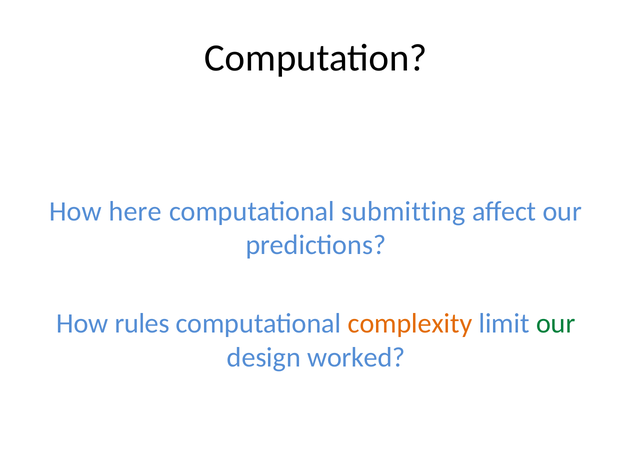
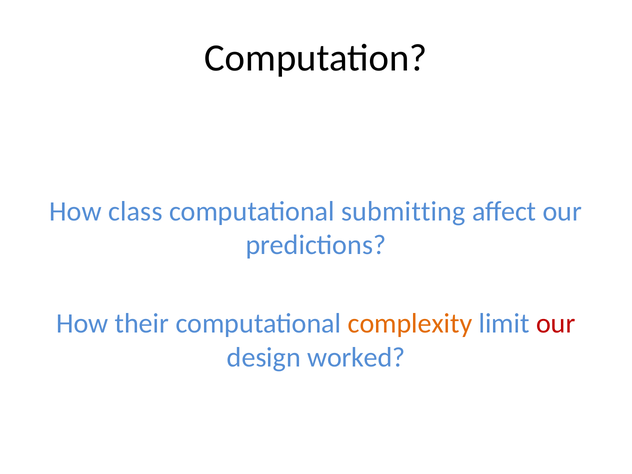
here: here -> class (135, 211)
rules: rules -> their (142, 324)
our colour: green -> red (556, 324)
